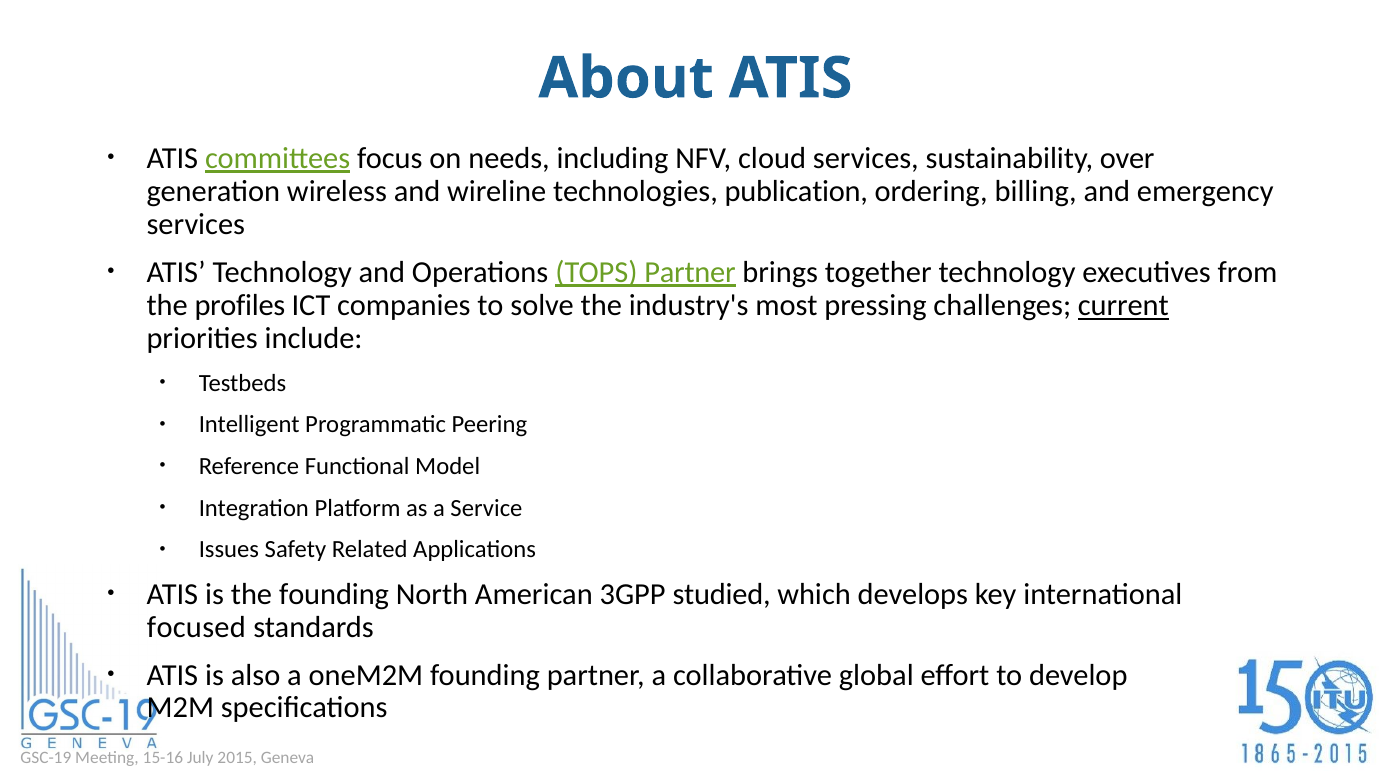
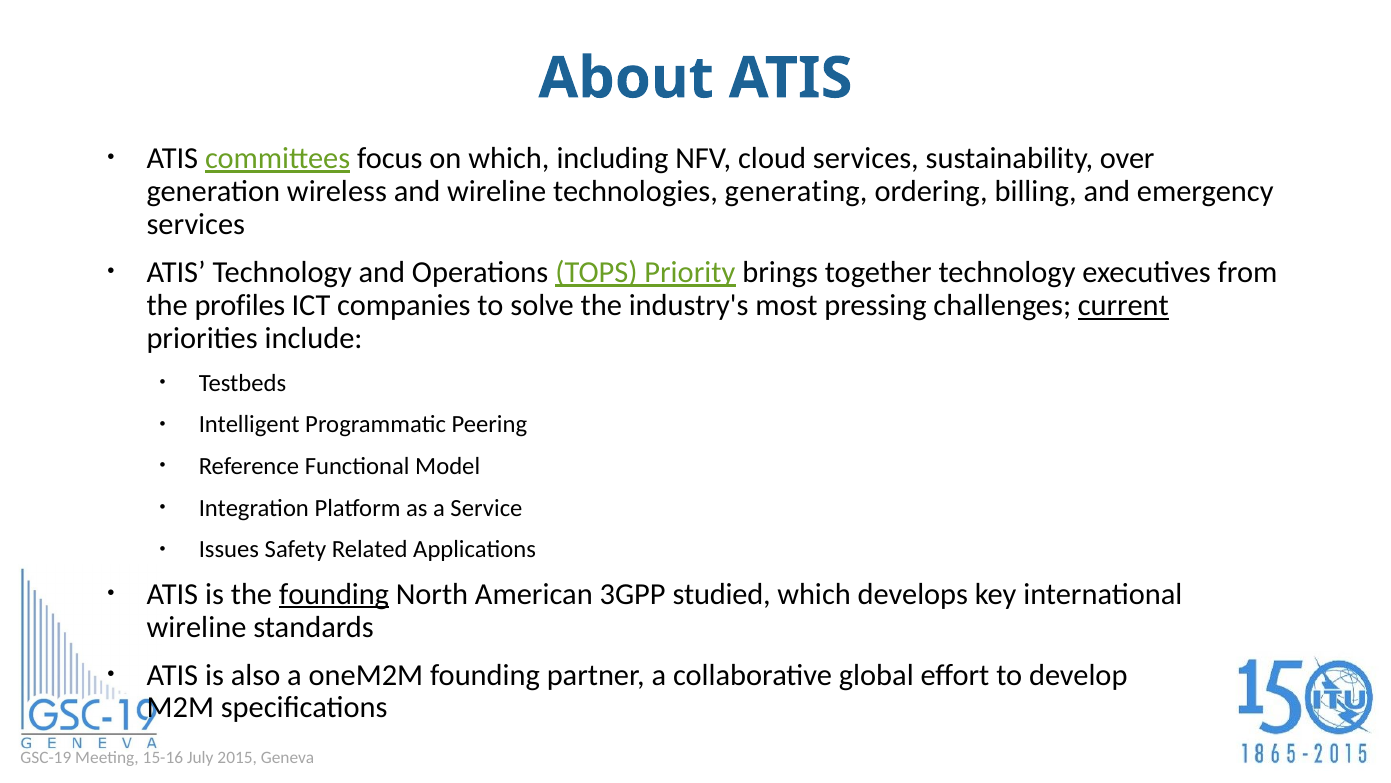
on needs: needs -> which (509, 158)
publication: publication -> generating (796, 191)
TOPS Partner: Partner -> Priority (690, 272)
founding underline: none -> present (334, 594)
focused: focused -> wireline (197, 627)
